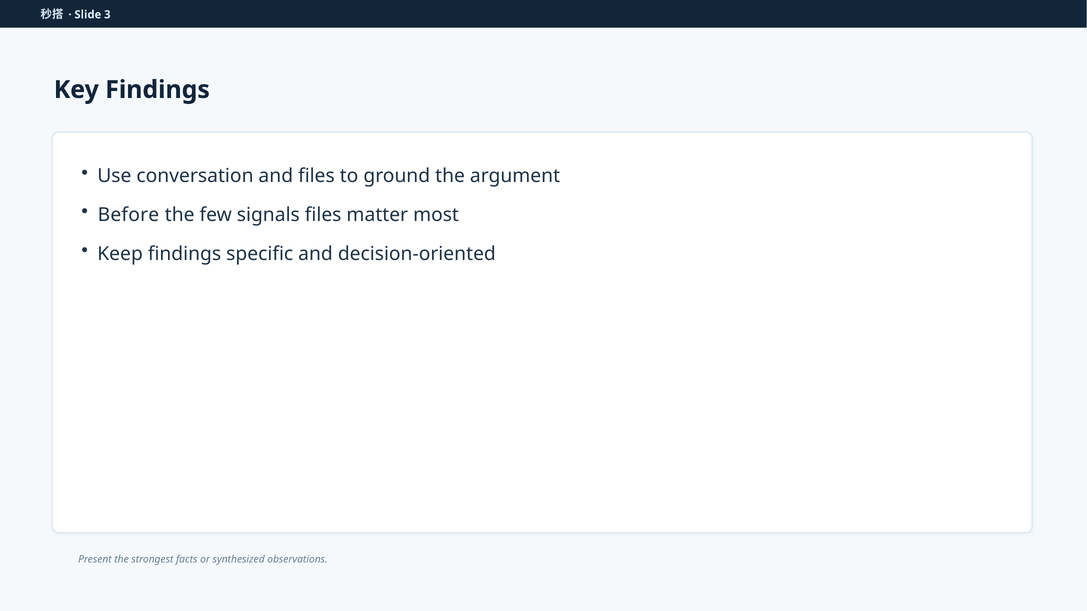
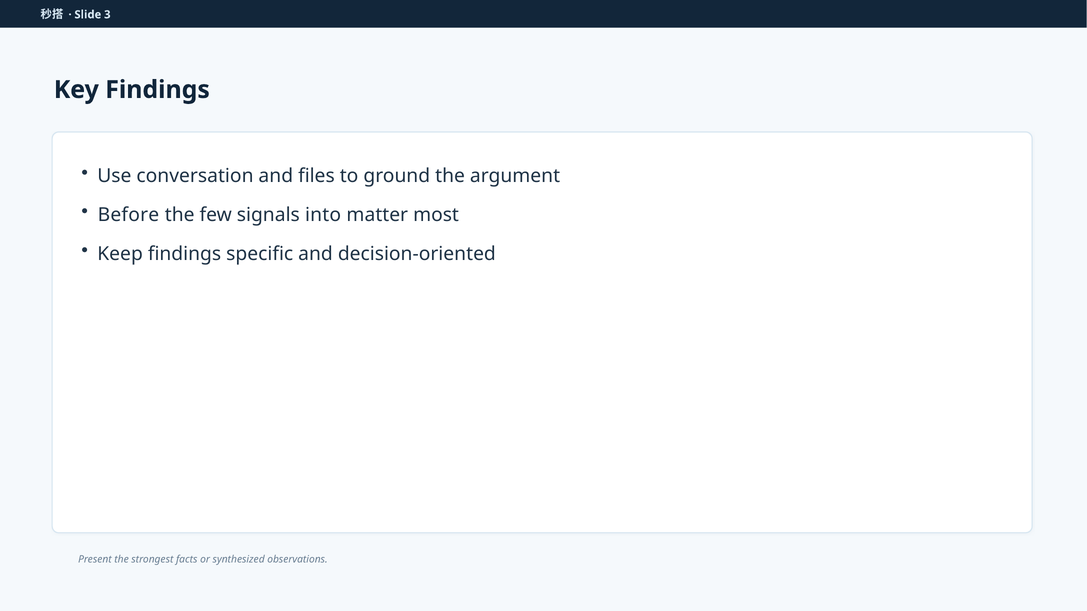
signals files: files -> into (323, 215)
